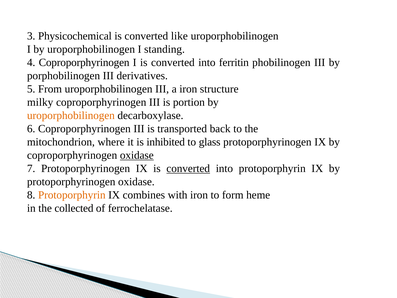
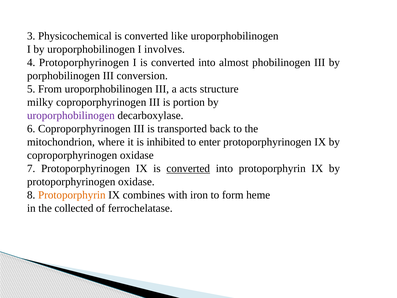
standing: standing -> involves (164, 49)
4 Coproporphyrinogen: Coproporphyrinogen -> Protoporphyrinogen (84, 62)
ferritin: ferritin -> almost (234, 62)
derivatives: derivatives -> conversion (142, 76)
a iron: iron -> acts (188, 89)
uroporphobilinogen colour: orange -> purple (71, 115)
glass: glass -> enter (210, 142)
oxidase underline: present -> none (137, 155)
